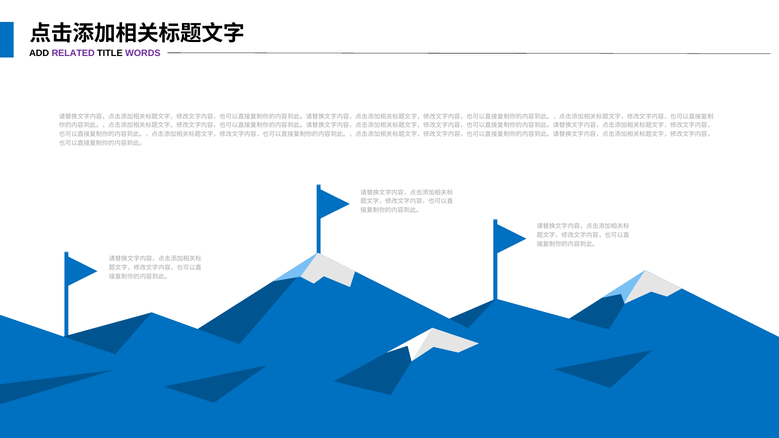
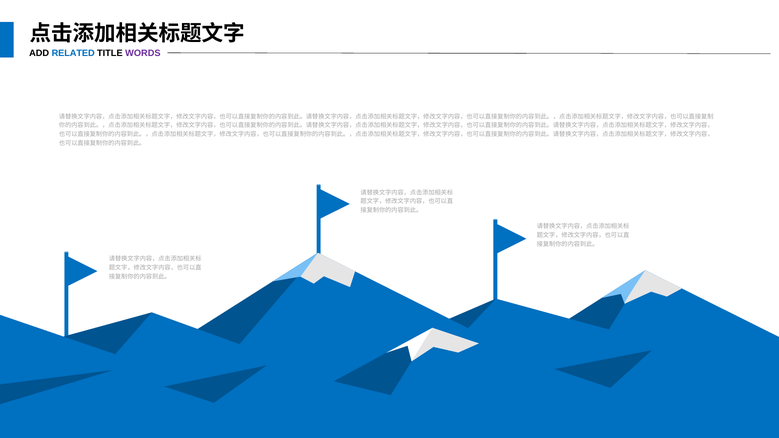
RELATED colour: purple -> blue (73, 53)
